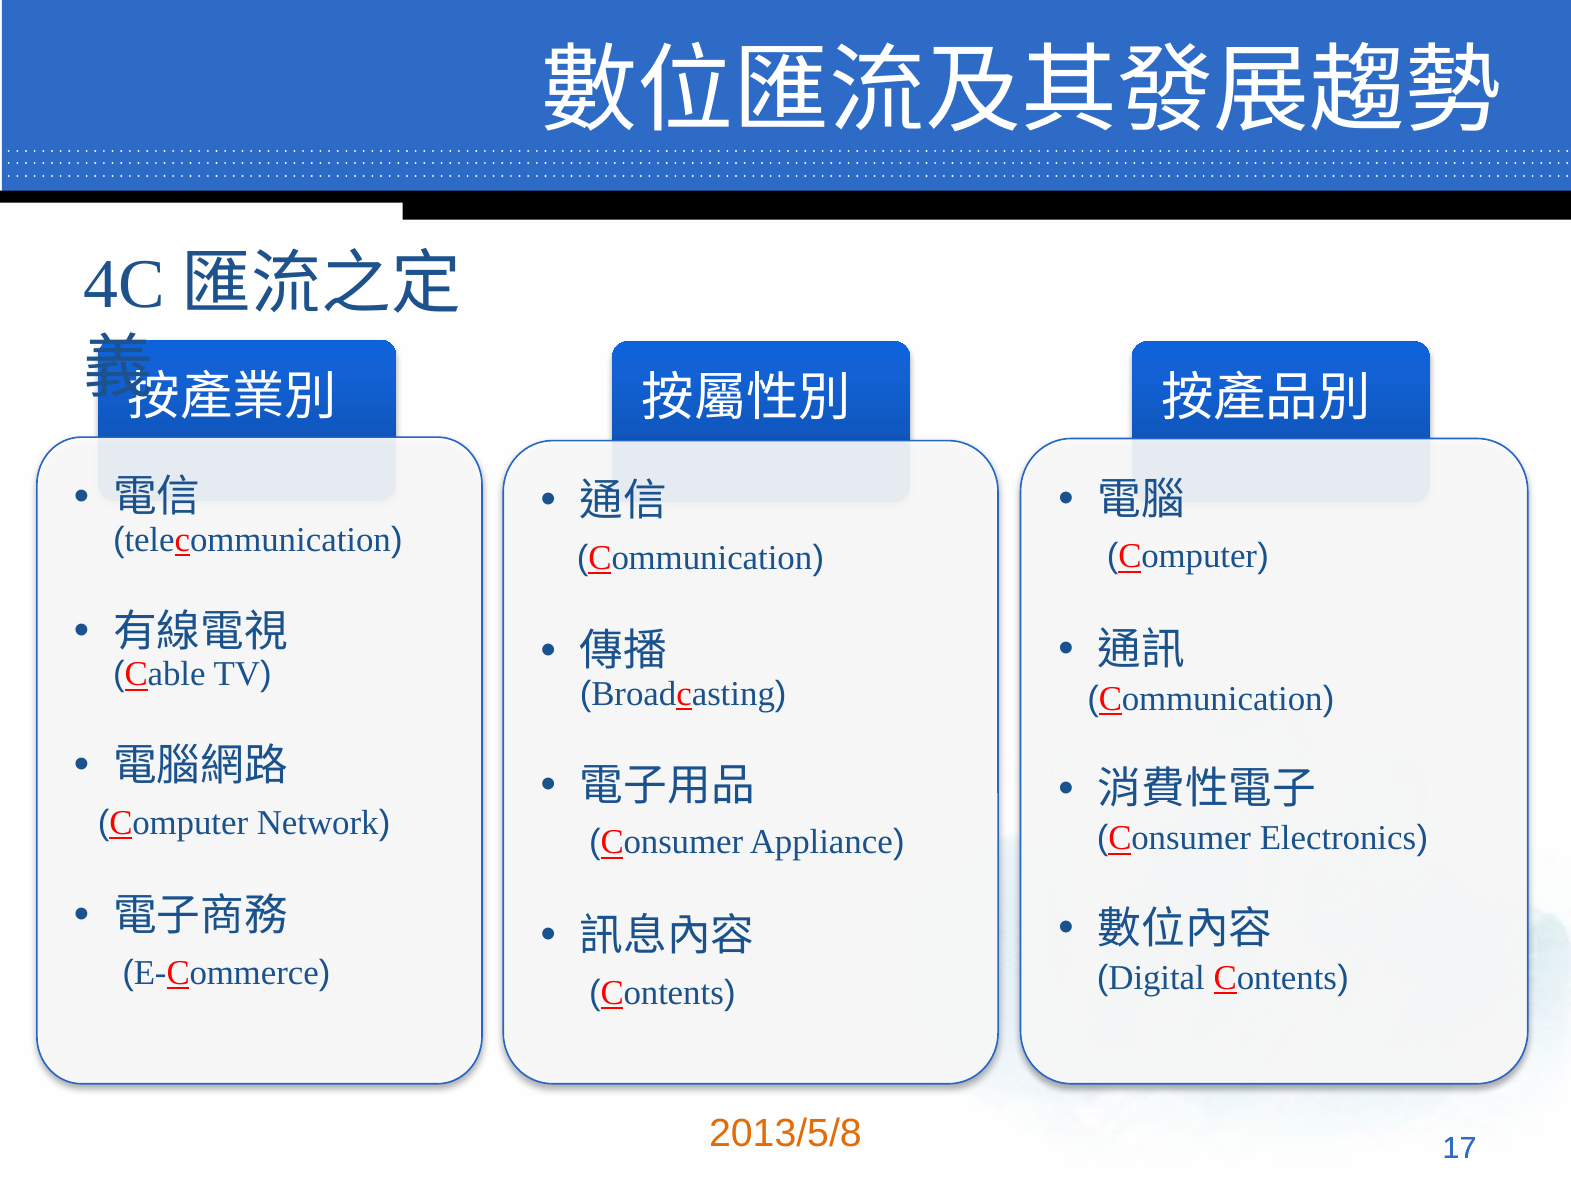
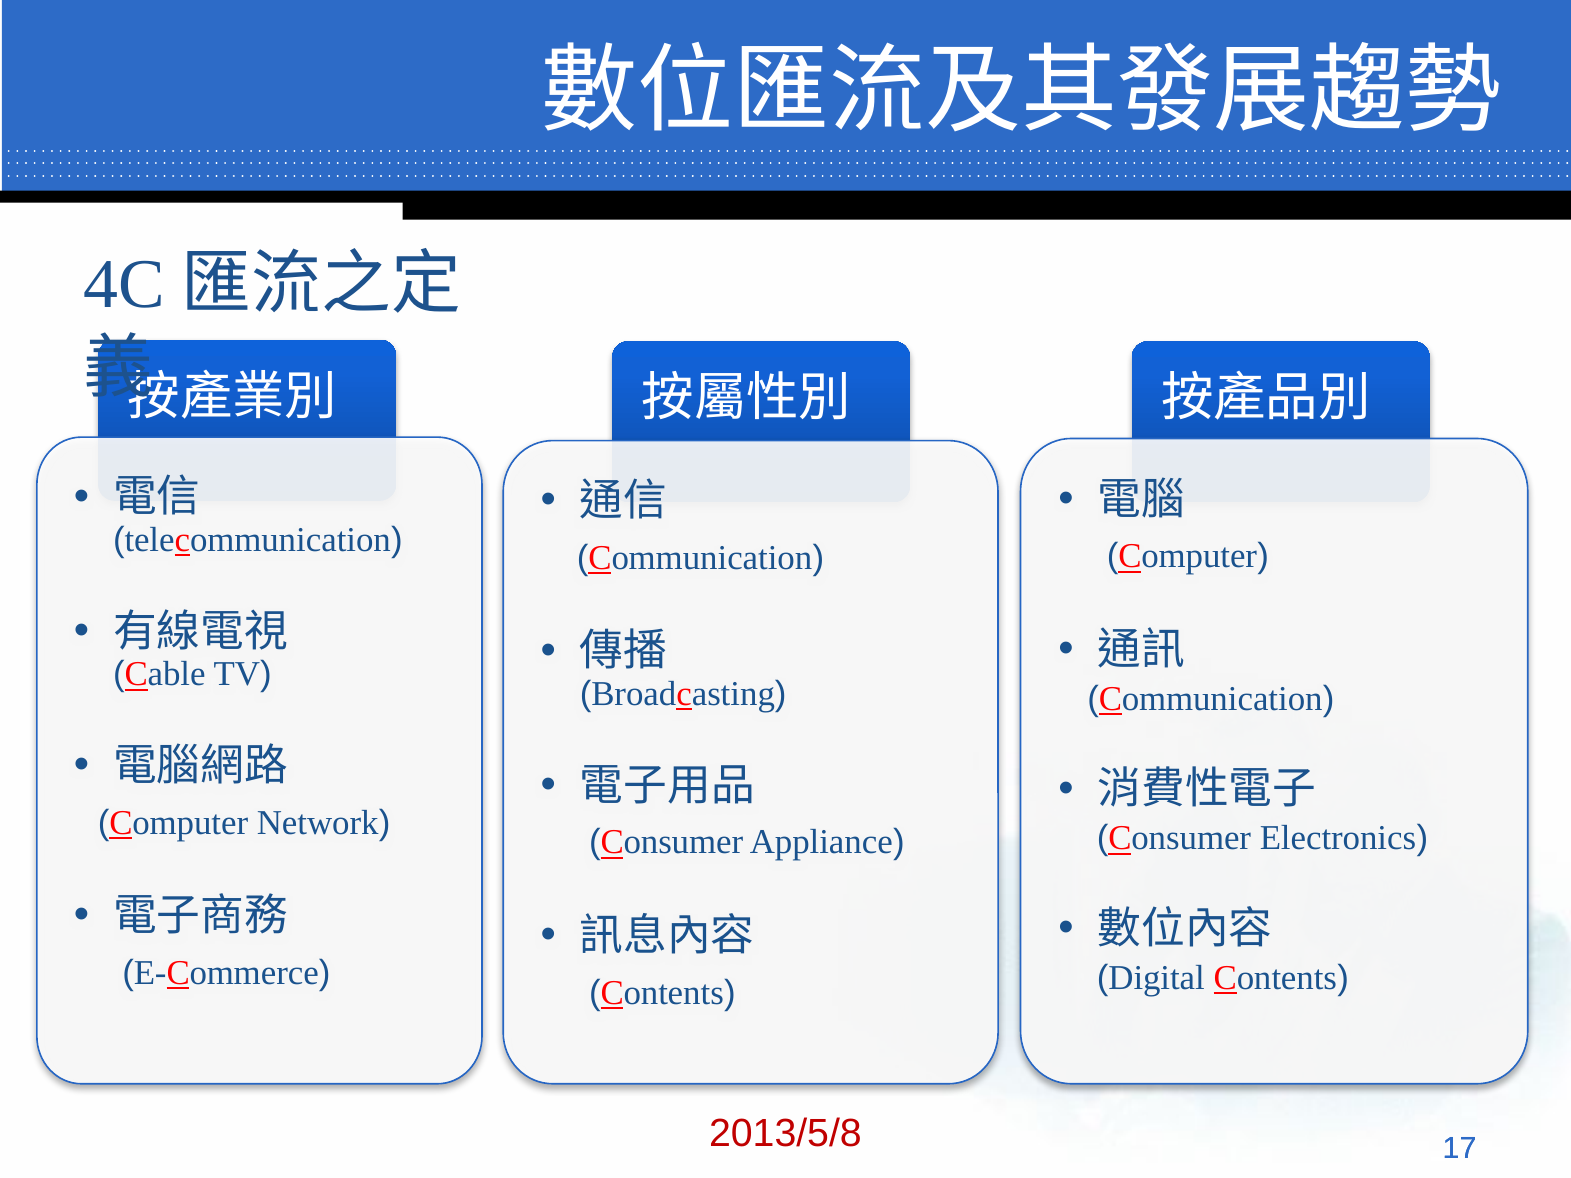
2013/5/8 colour: orange -> red (785, 1134)
